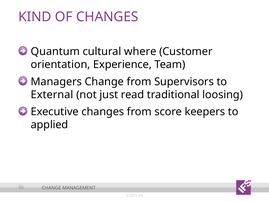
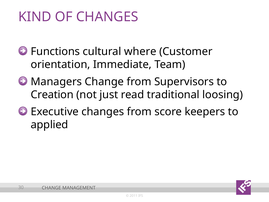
Quantum: Quantum -> Functions (55, 51)
Experience: Experience -> Immediate (122, 64)
External: External -> Creation (52, 95)
